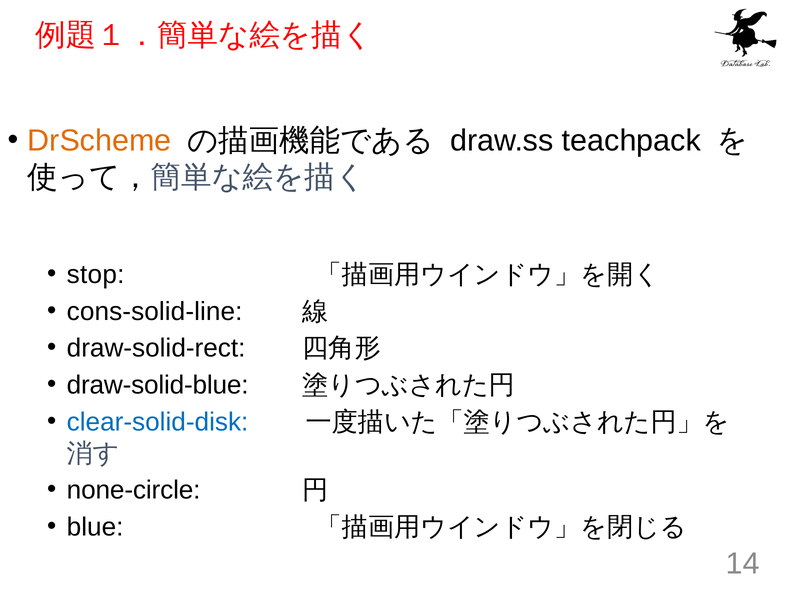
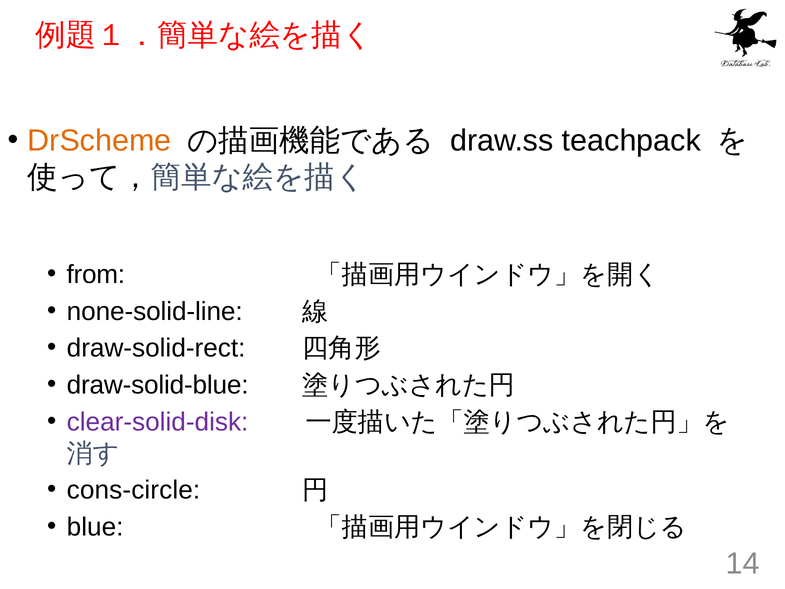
stop: stop -> from (96, 274)
cons-solid-line: cons-solid-line -> none-solid-line (155, 311)
clear-solid-disk colour: blue -> purple (158, 422)
none-circle: none-circle -> cons-circle (133, 490)
